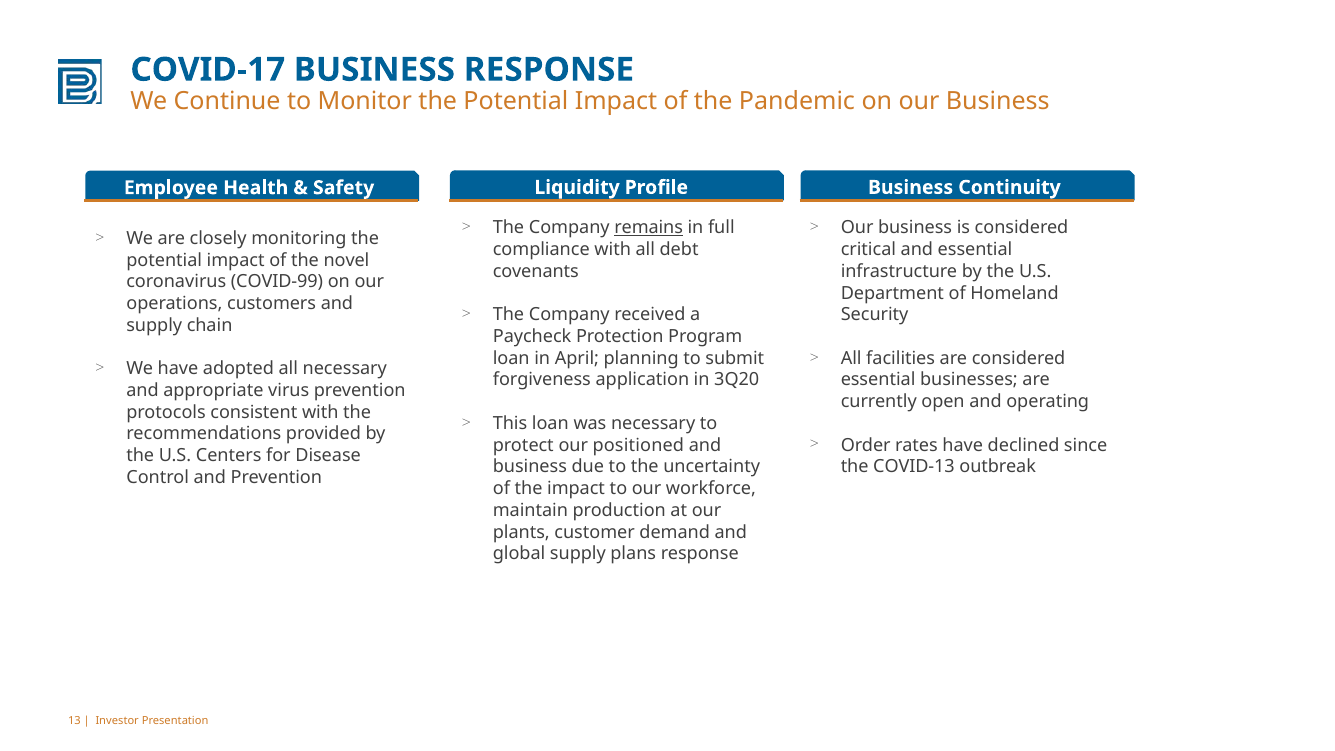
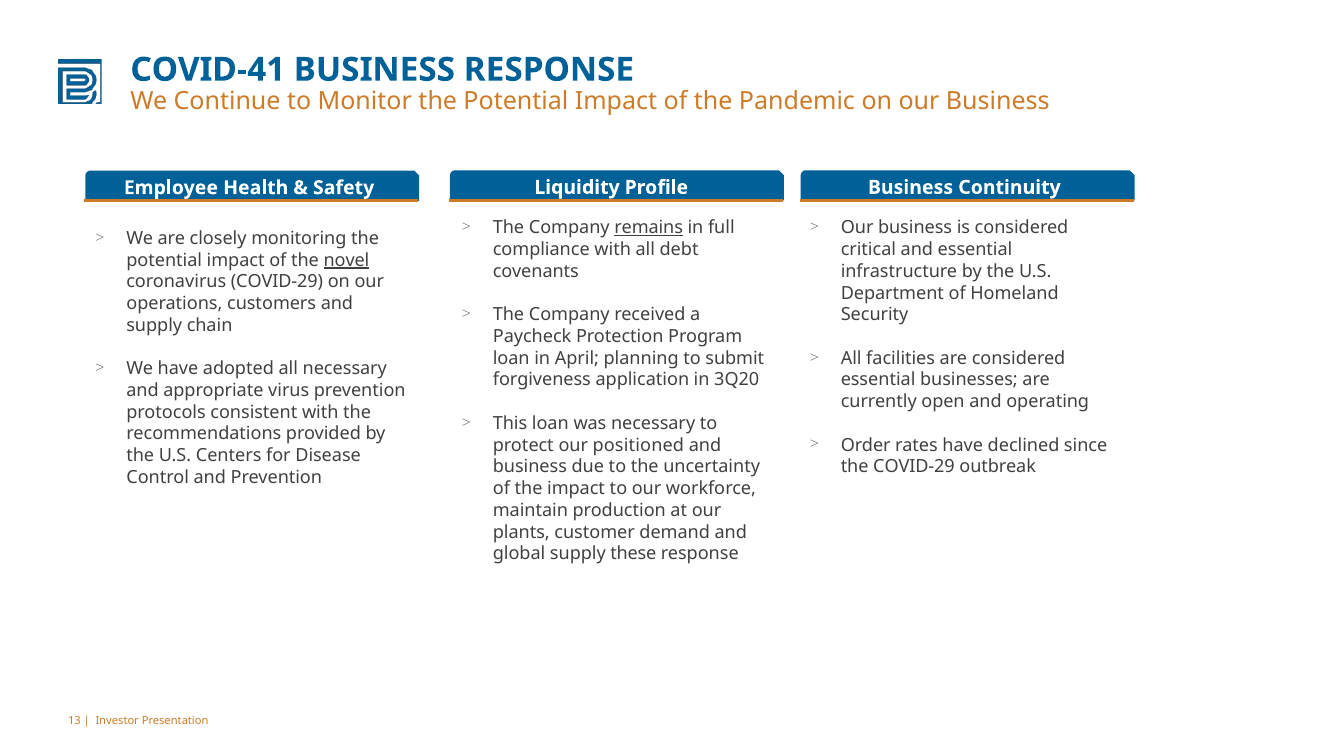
COVID-17: COVID-17 -> COVID-41 (208, 70)
novel underline: none -> present (346, 260)
coronavirus COVID-99: COVID-99 -> COVID-29 (277, 282)
the COVID-13: COVID-13 -> COVID-29 (914, 467)
plans: plans -> these (633, 554)
